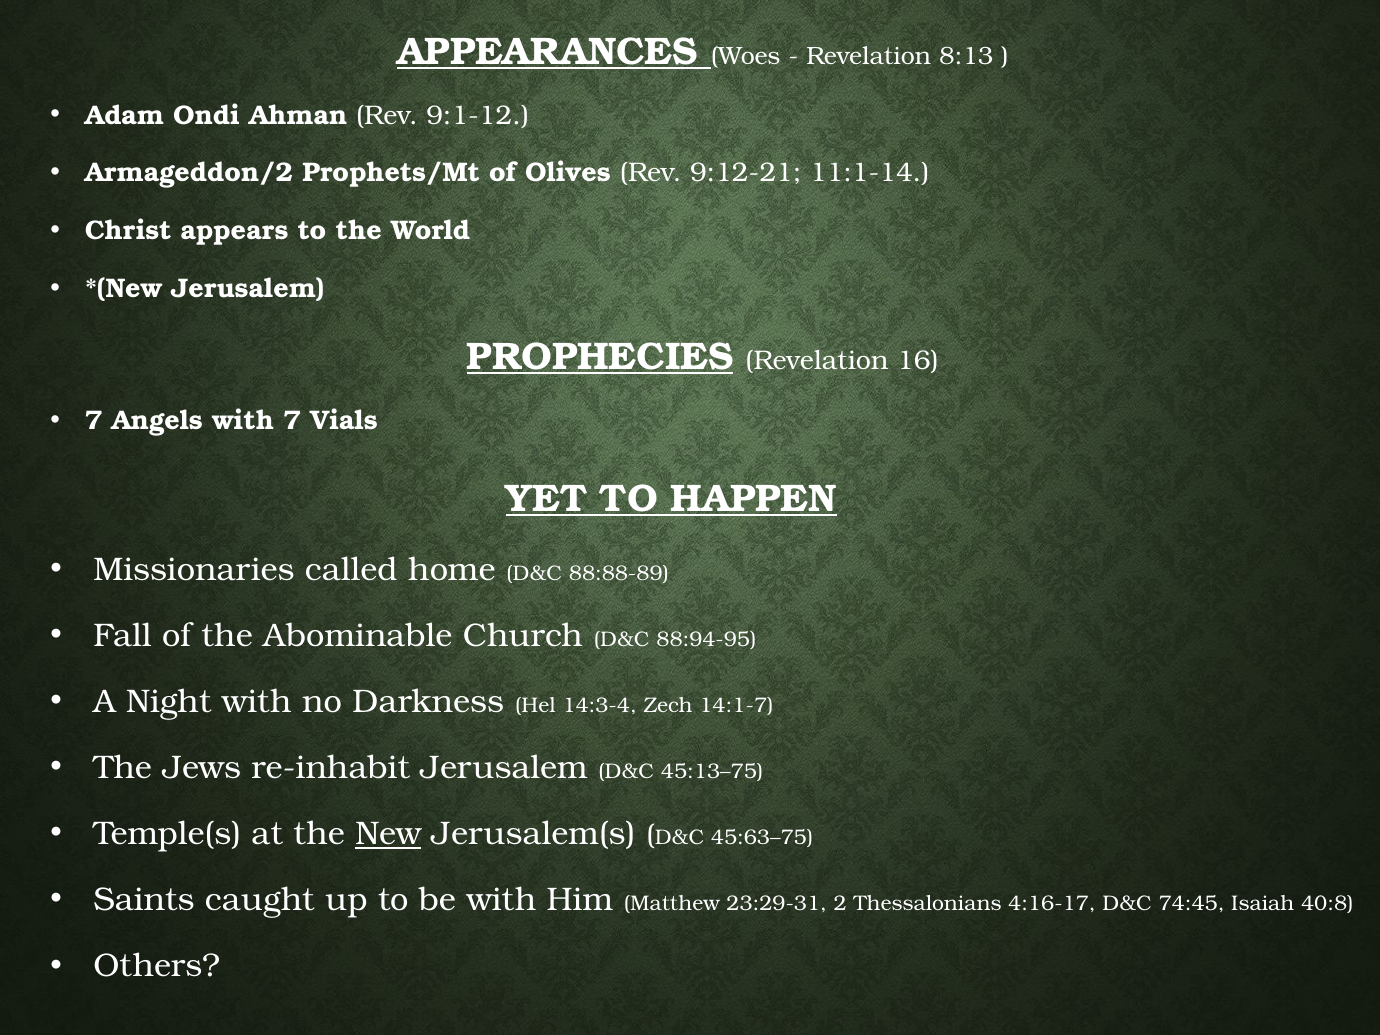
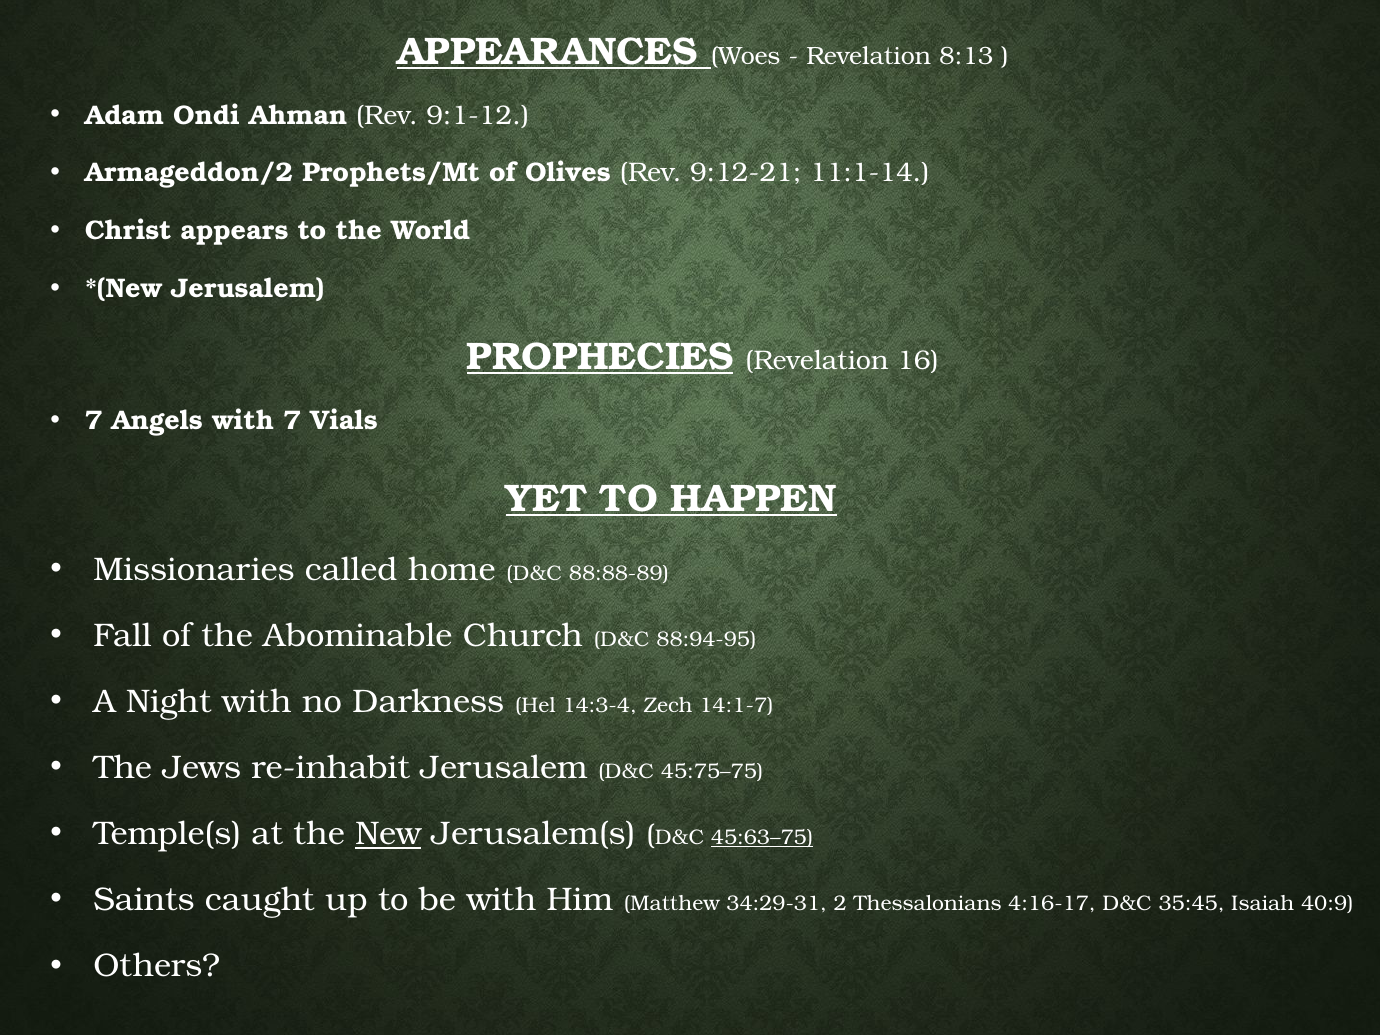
45:13–75: 45:13–75 -> 45:75–75 (712, 771)
45:63–75 underline: none -> present (762, 838)
23:29-31: 23:29-31 -> 34:29-31 (777, 904)
74:45: 74:45 -> 35:45 (1192, 904)
40:8: 40:8 -> 40:9 (1327, 904)
